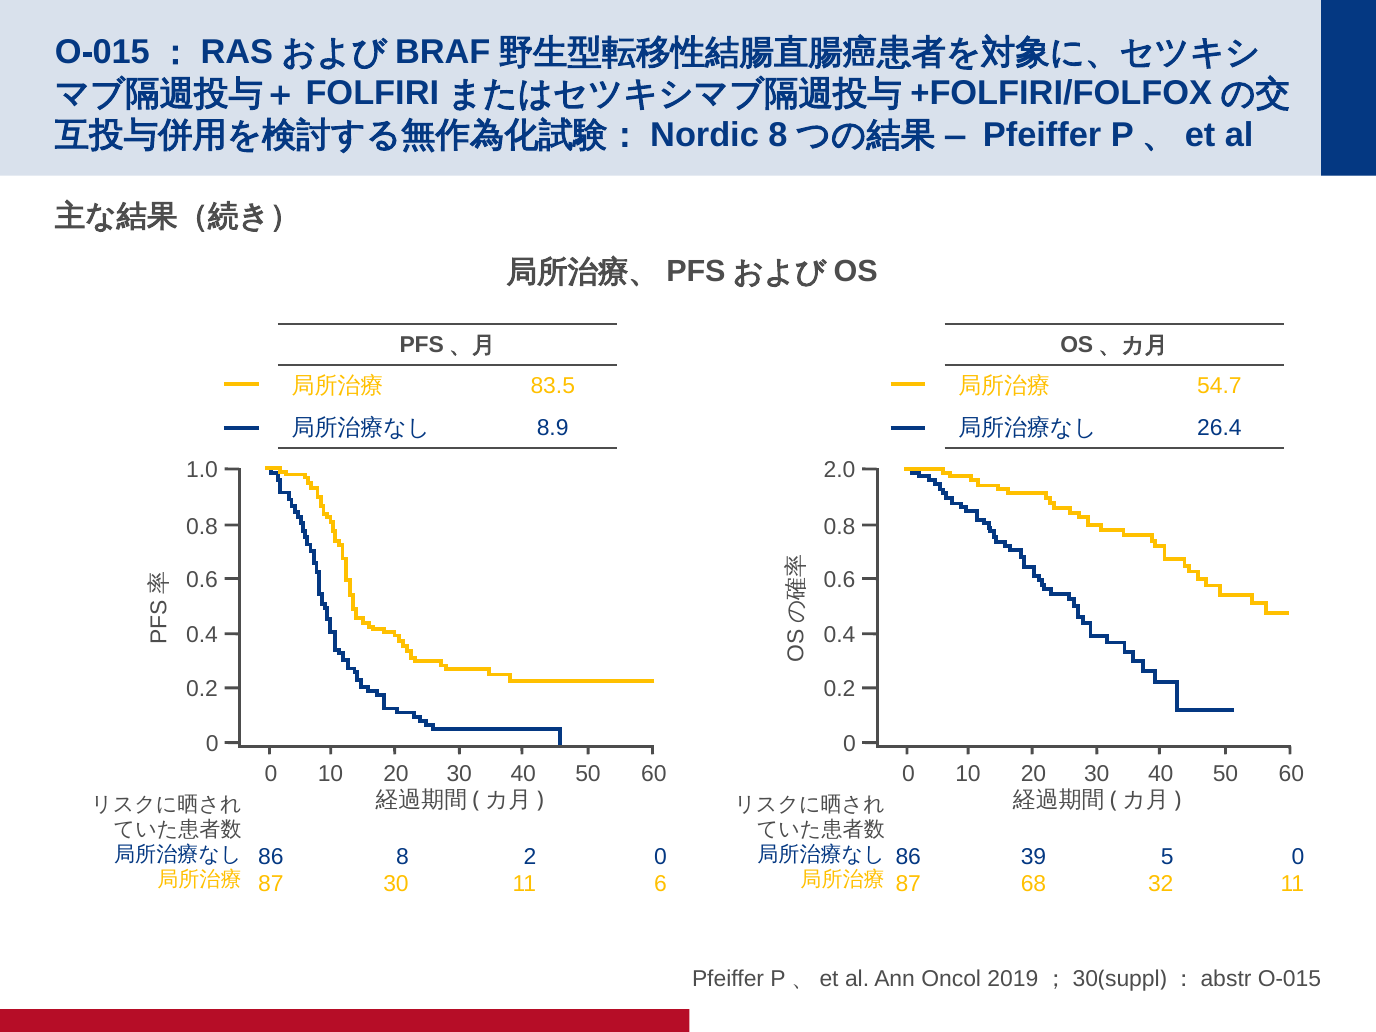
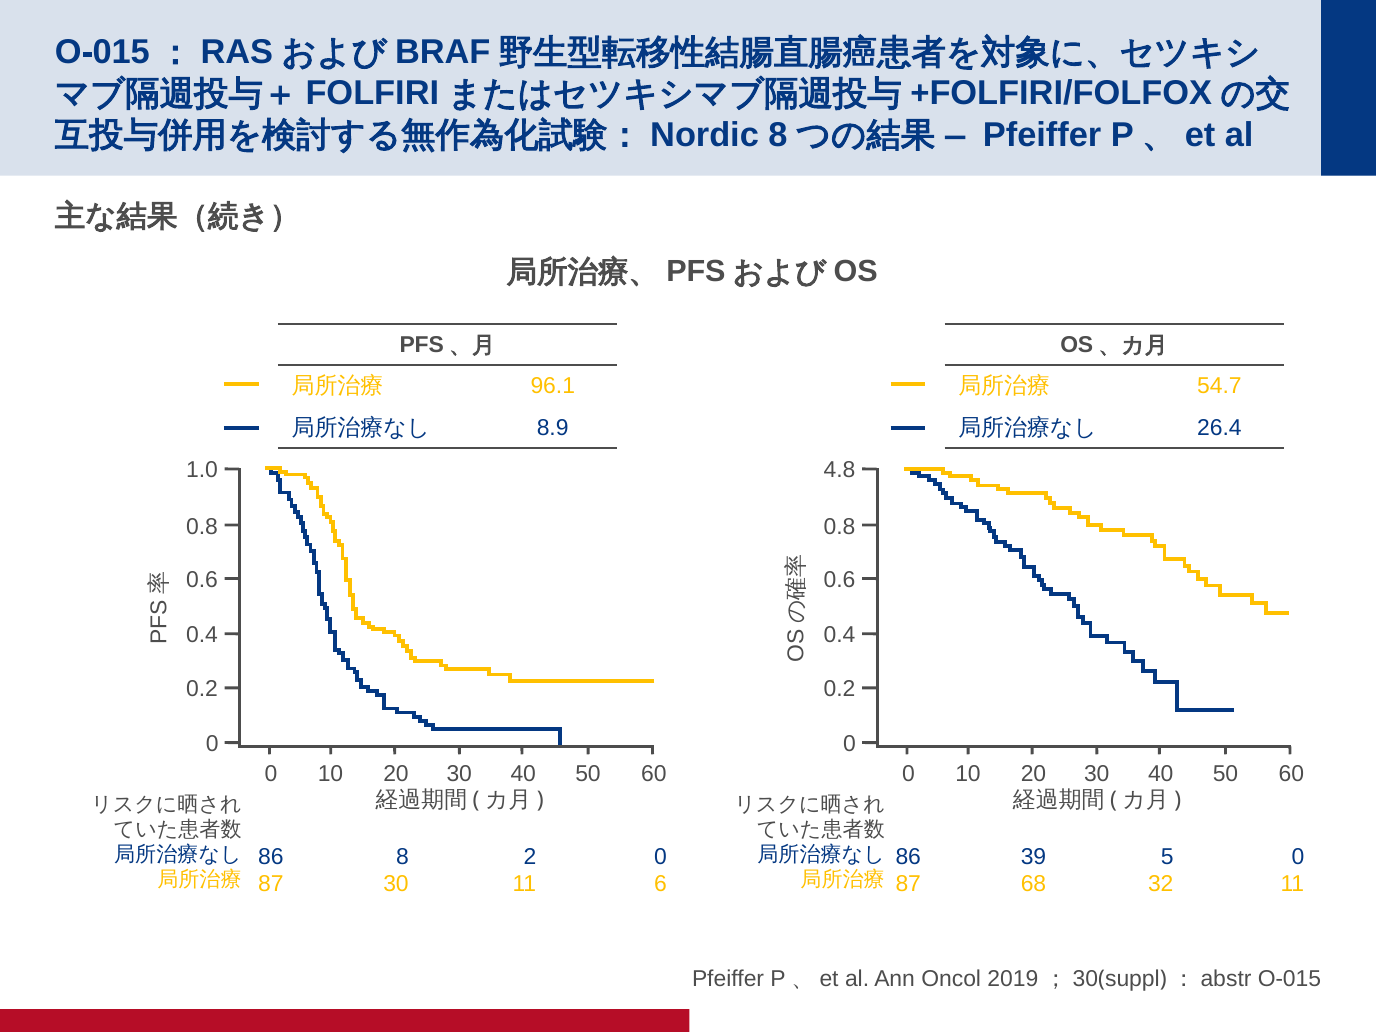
83.5: 83.5 -> 96.1 (553, 386)
2.0: 2.0 -> 4.8 (840, 470)
